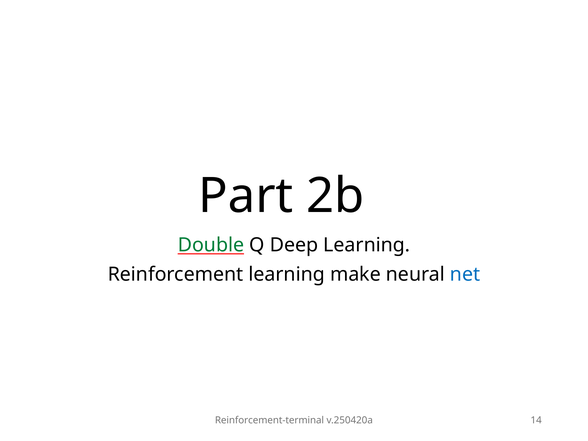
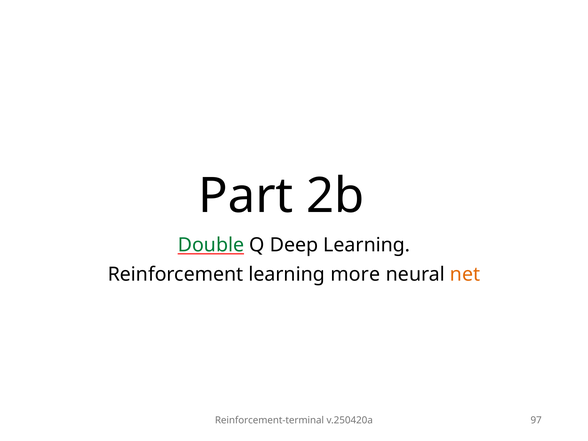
make: make -> more (355, 274)
net colour: blue -> orange (465, 274)
14: 14 -> 97 (536, 420)
